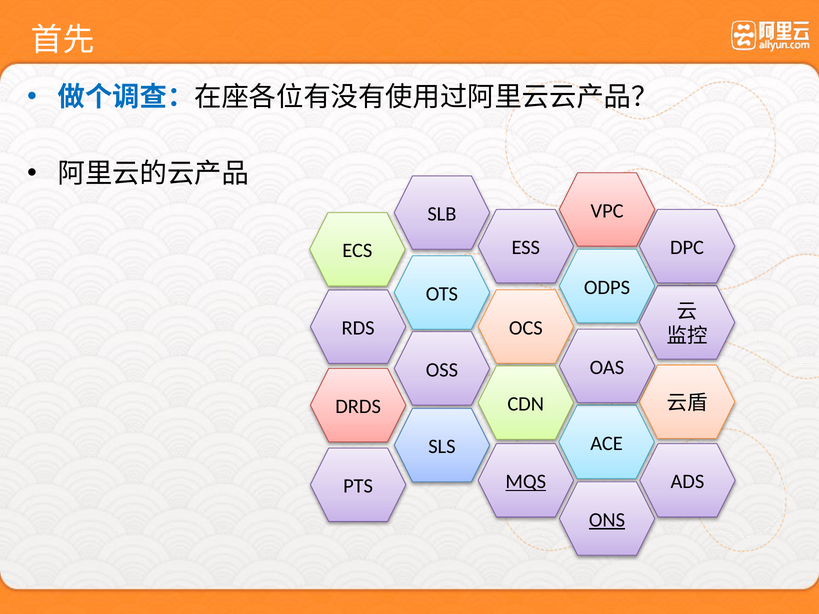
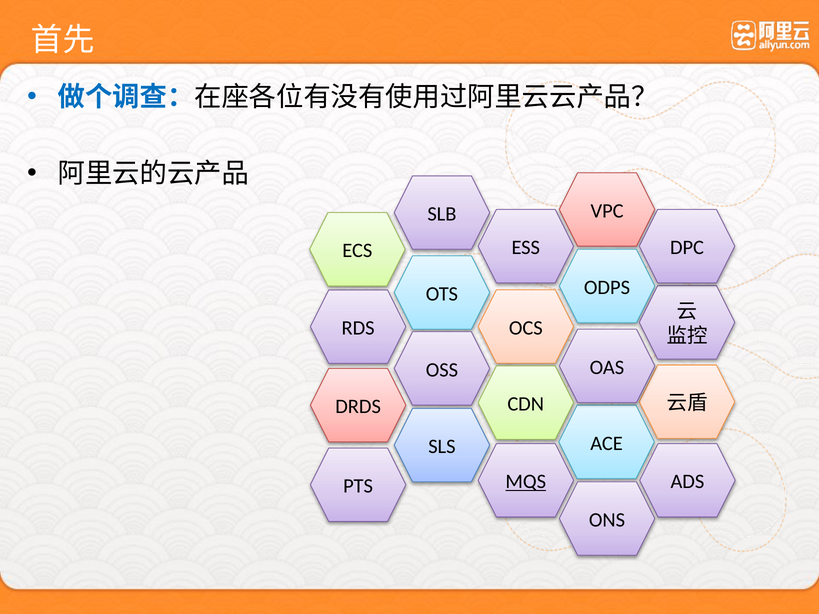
ONS underline: present -> none (607, 520)
